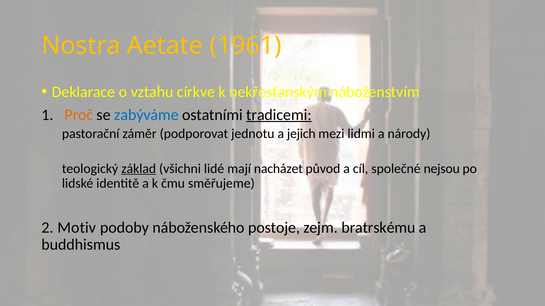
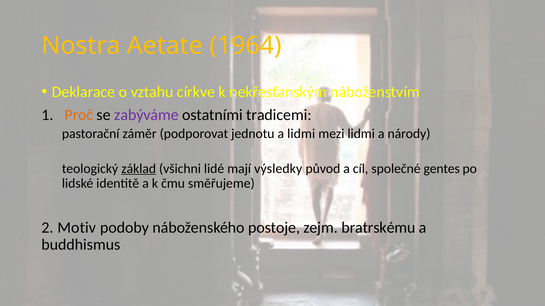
1961: 1961 -> 1964 (246, 46)
zabýváme colour: blue -> purple (146, 115)
tradicemi underline: present -> none (279, 115)
a jejich: jejich -> lidmi (301, 134)
nacházet: nacházet -> výsledky (278, 169)
nejsou: nejsou -> gentes (442, 169)
